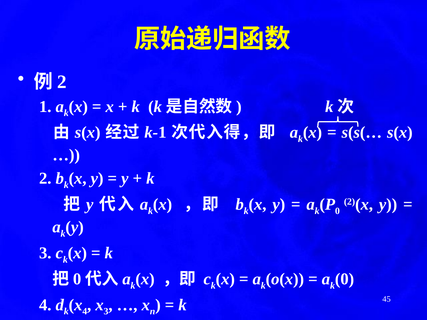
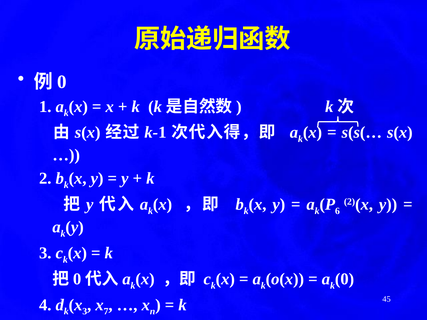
2: 2 -> 0 (62, 82)
0: 0 -> 6 (337, 211)
x 4: 4 -> 3 (85, 312)
x 3: 3 -> 7 (106, 312)
